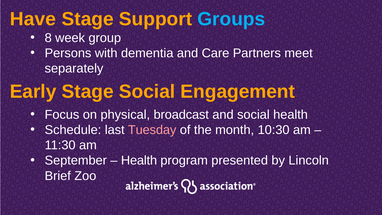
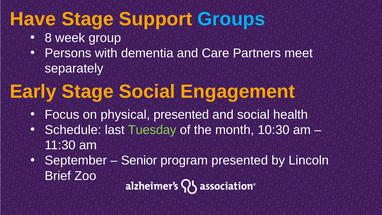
physical broadcast: broadcast -> presented (181, 115)
Tuesday colour: pink -> light green (152, 130)
Health: Health -> Senior (139, 160)
